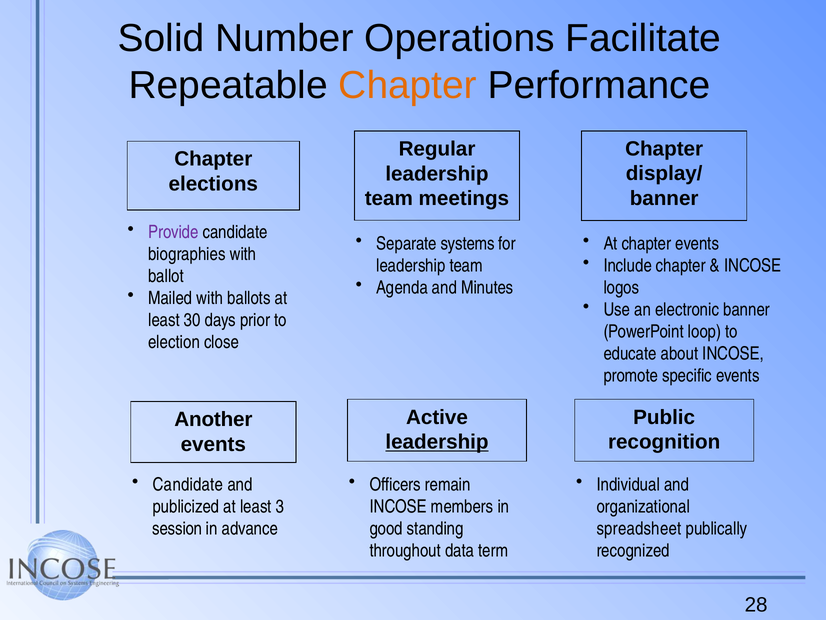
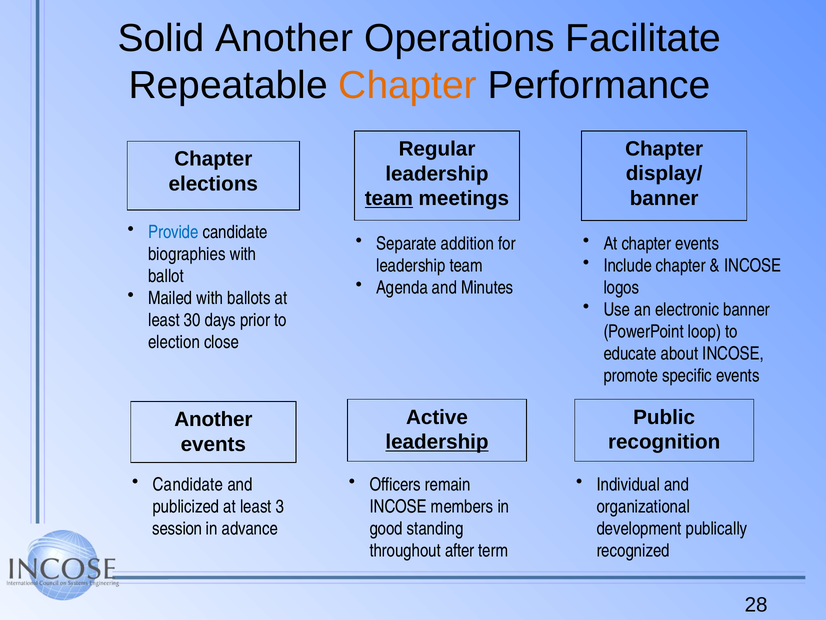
Solid Number: Number -> Another (284, 38)
team underline: none -> present (389, 198)
Provide colour: purple -> blue (173, 232)
systems: systems -> addition (468, 244)
spreadsheet: spreadsheet -> development (639, 528)
data: data -> after (460, 550)
